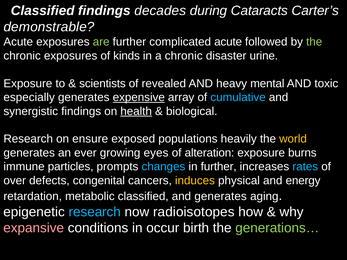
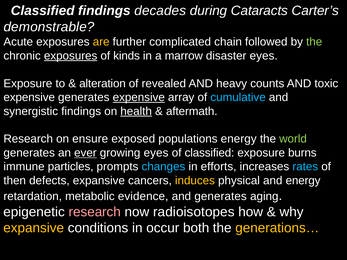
are colour: light green -> yellow (101, 42)
complicated acute: acute -> chain (228, 42)
exposures underline: none -> present (71, 56)
a chronic: chronic -> marrow (184, 56)
disaster urine: urine -> eyes (264, 56)
scientists: scientists -> alteration (102, 84)
mental: mental -> counts (267, 84)
especially: especially -> expensive (29, 97)
biological: biological -> aftermath (192, 111)
populations heavily: heavily -> energy (239, 139)
world colour: yellow -> light green (293, 139)
ever underline: none -> present (85, 153)
of alteration: alteration -> classified (209, 153)
in further: further -> efforts (219, 167)
over: over -> then (15, 181)
defects congenital: congenital -> expansive (99, 181)
metabolic classified: classified -> evidence (143, 196)
research colour: light blue -> pink (95, 212)
expansive colour: pink -> yellow (34, 228)
birth: birth -> both (196, 228)
generations… colour: light green -> yellow (277, 228)
